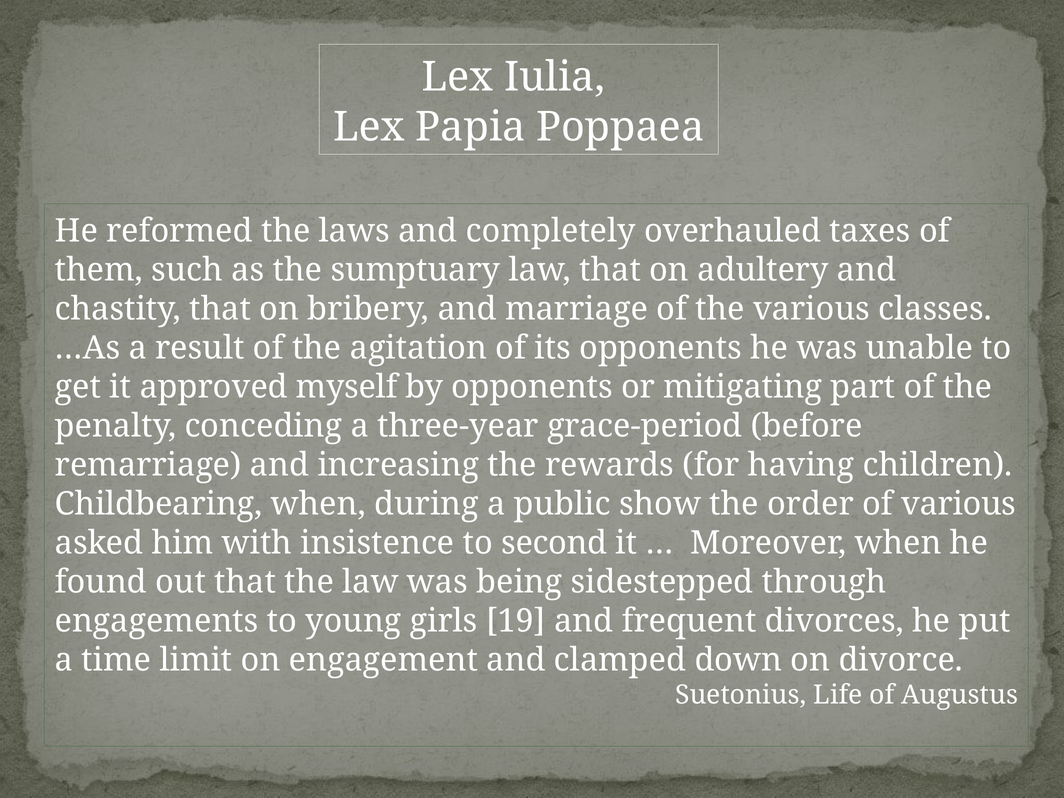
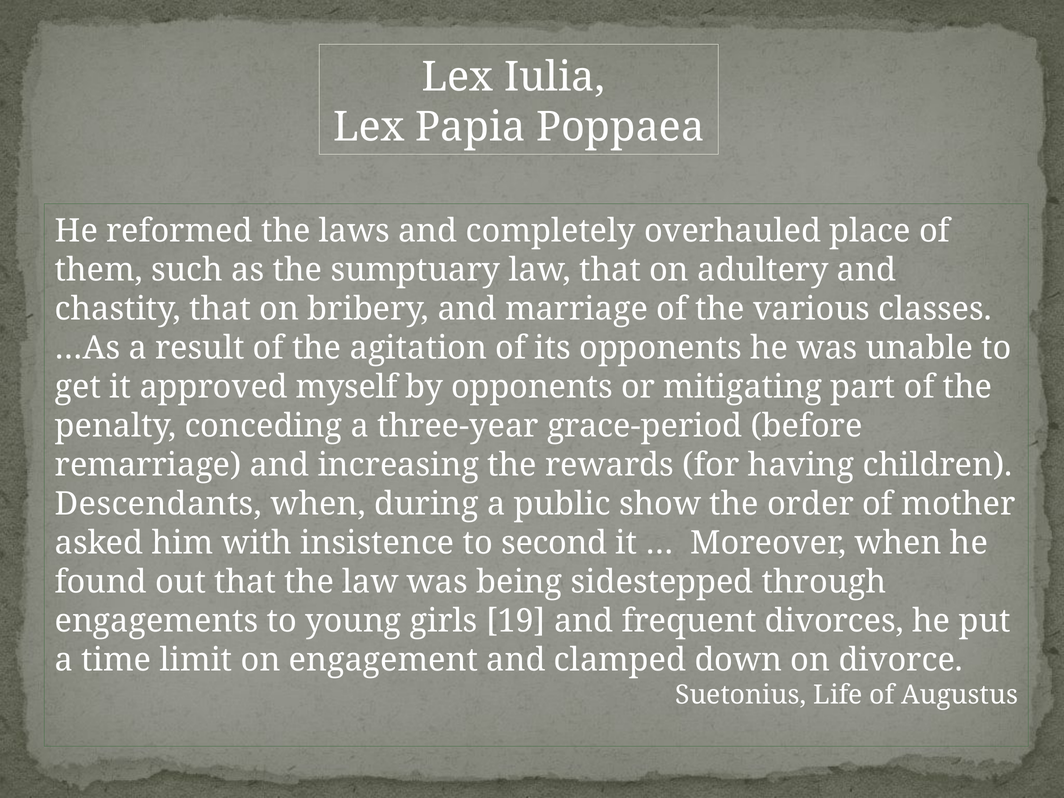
taxes: taxes -> place (870, 231)
Childbearing: Childbearing -> Descendants (158, 504)
of various: various -> mother (958, 504)
